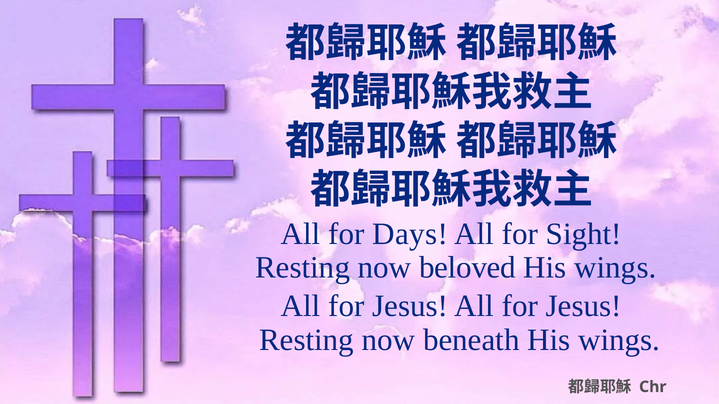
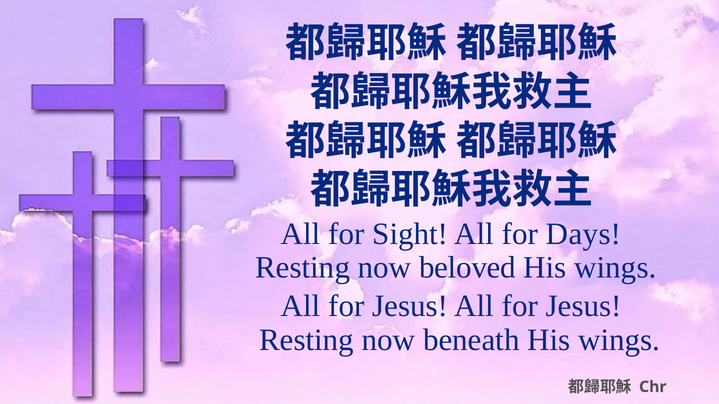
Days: Days -> Sight (410, 234)
Sight: Sight -> Days (584, 234)
